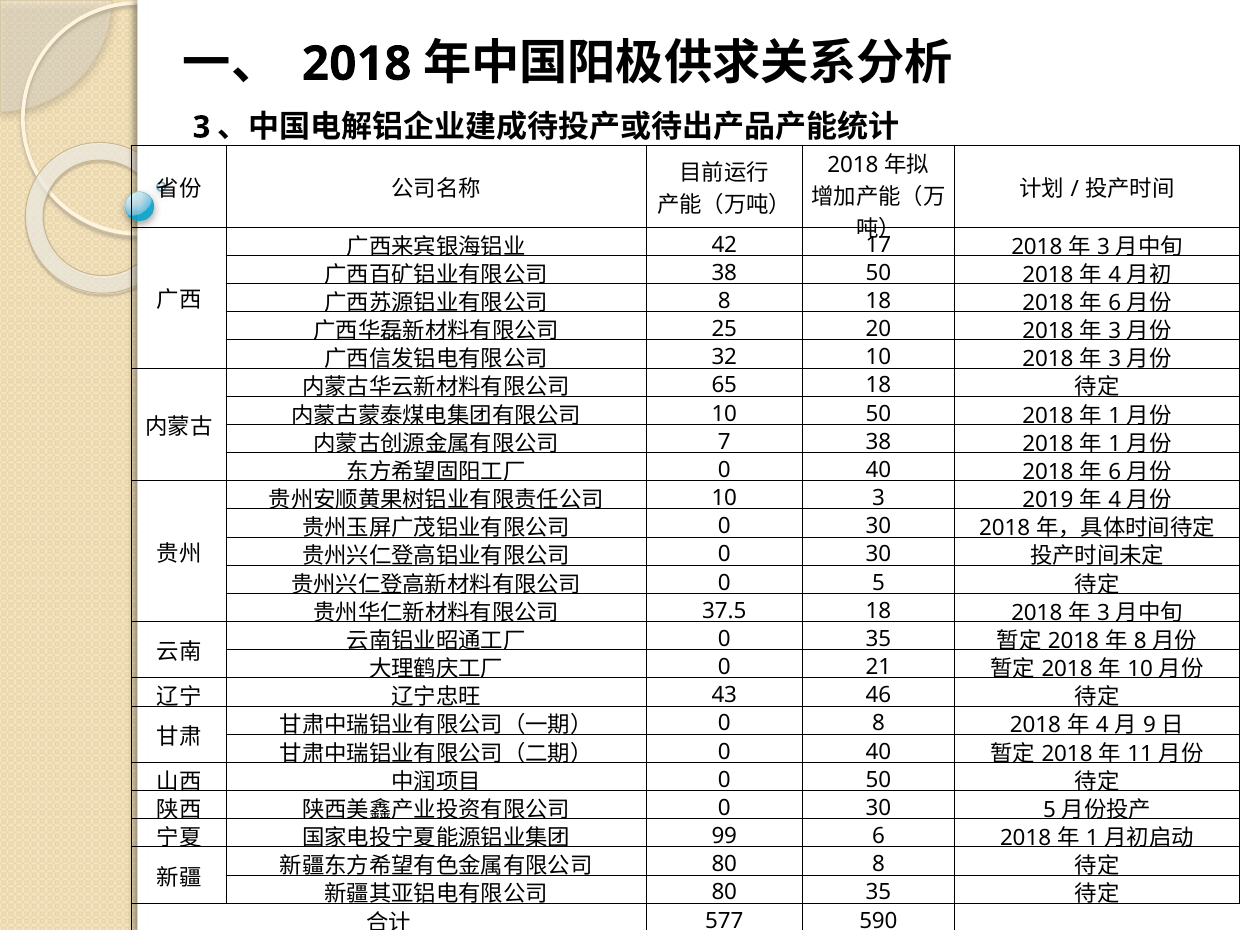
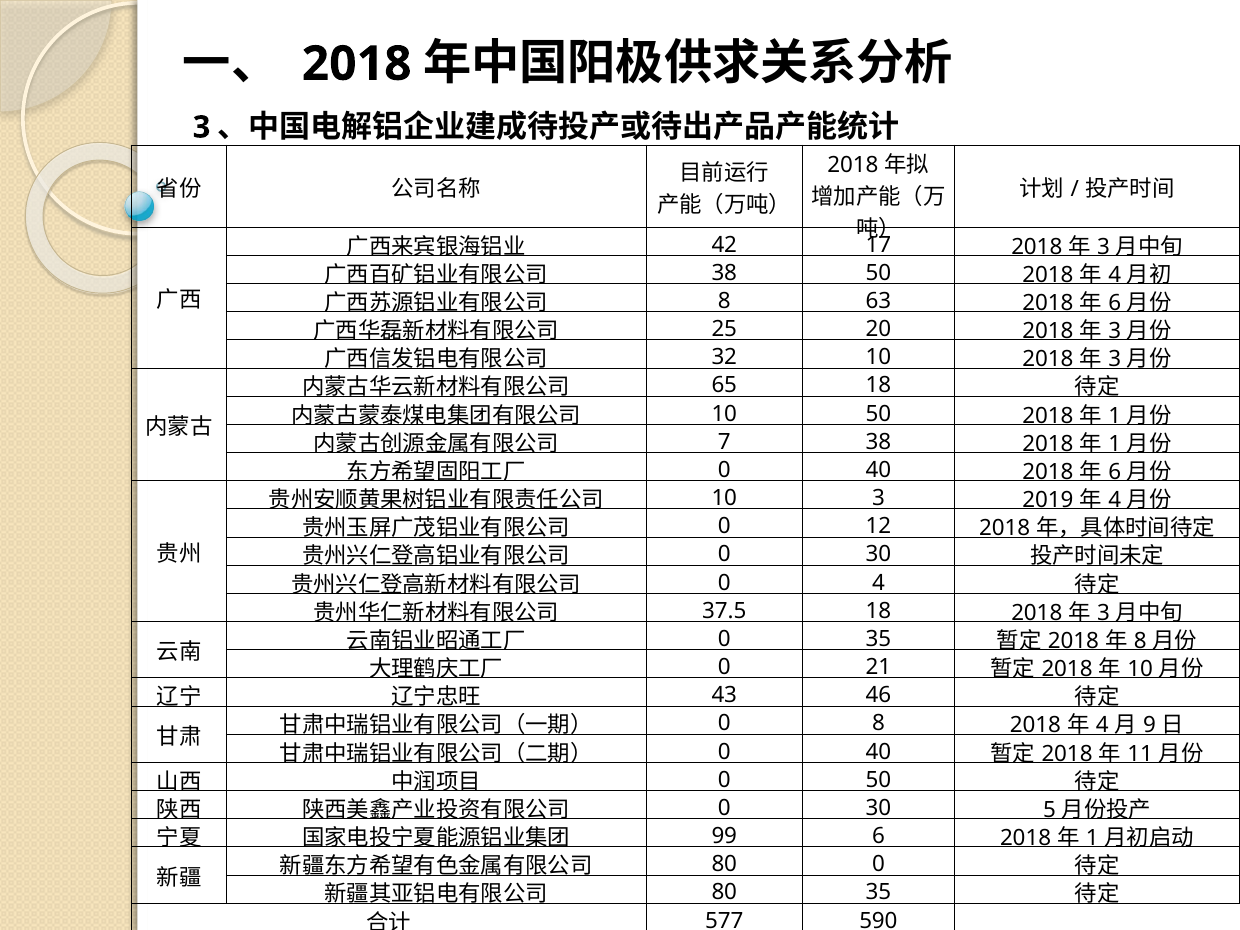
8 18: 18 -> 63 (878, 301)
30: 30 -> 12 (878, 526)
0 5: 5 -> 4 (878, 583)
80 8: 8 -> 0 (878, 864)
